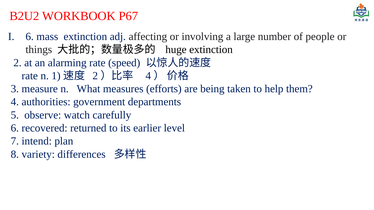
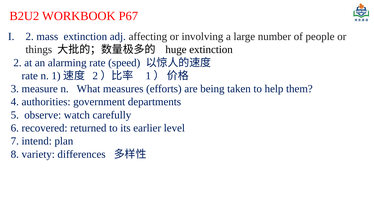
6: 6 -> 2 (30, 37)
4: 4 -> 1 (148, 76)
